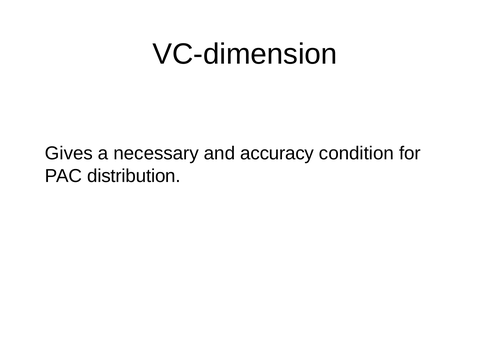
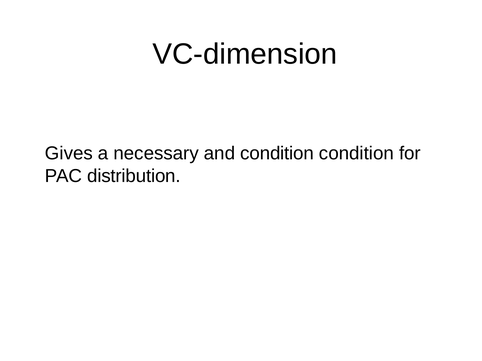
and accuracy: accuracy -> condition (277, 154)
